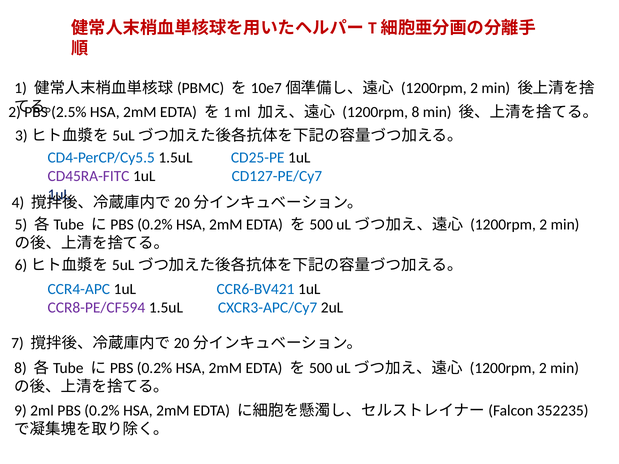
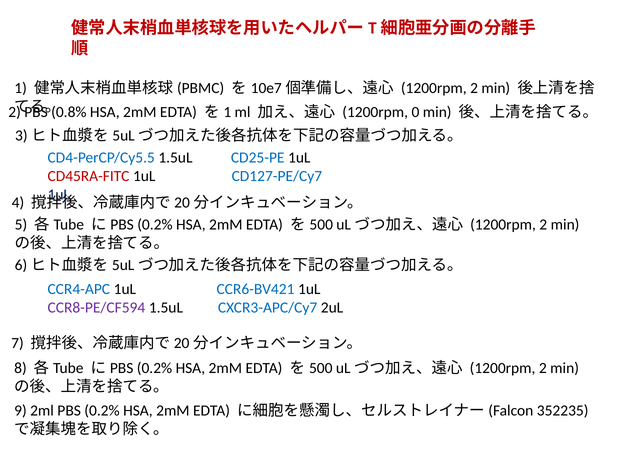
2.5%: 2.5% -> 0.8% (69, 112)
1200rpm 8: 8 -> 0 (415, 112)
CD45RA-FITC colour: purple -> red (89, 176)
